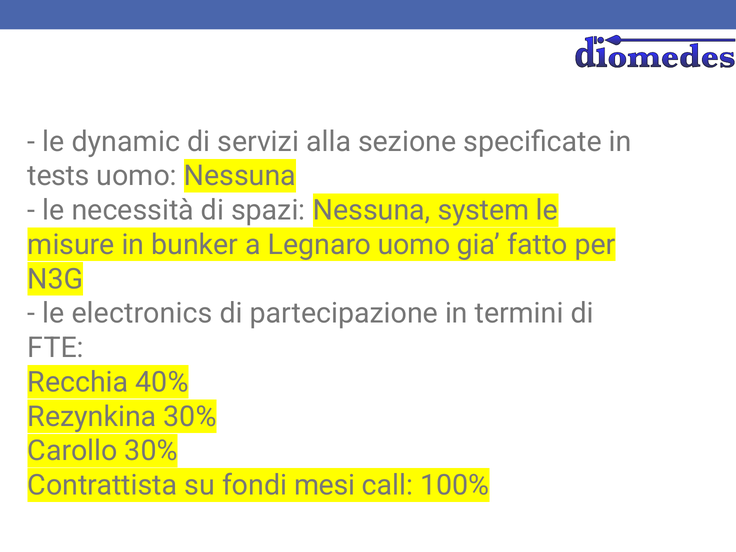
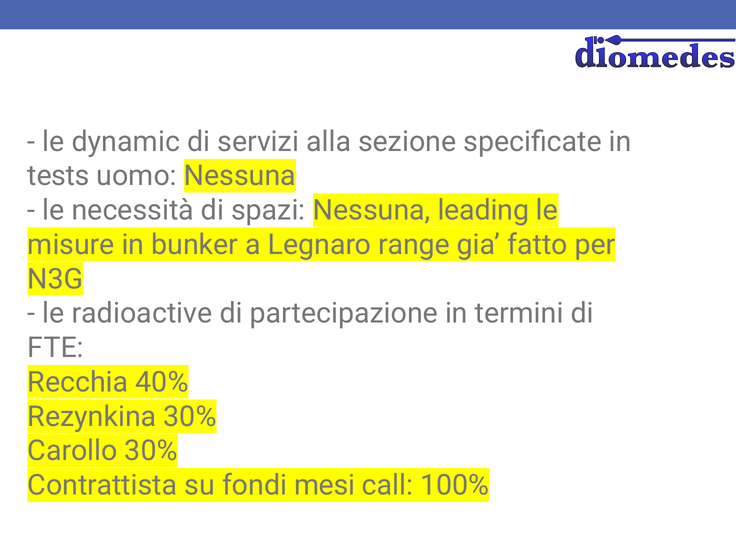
system: system -> leading (483, 210)
Legnaro uomo: uomo -> range (414, 245)
electronics: electronics -> radioactive (142, 313)
